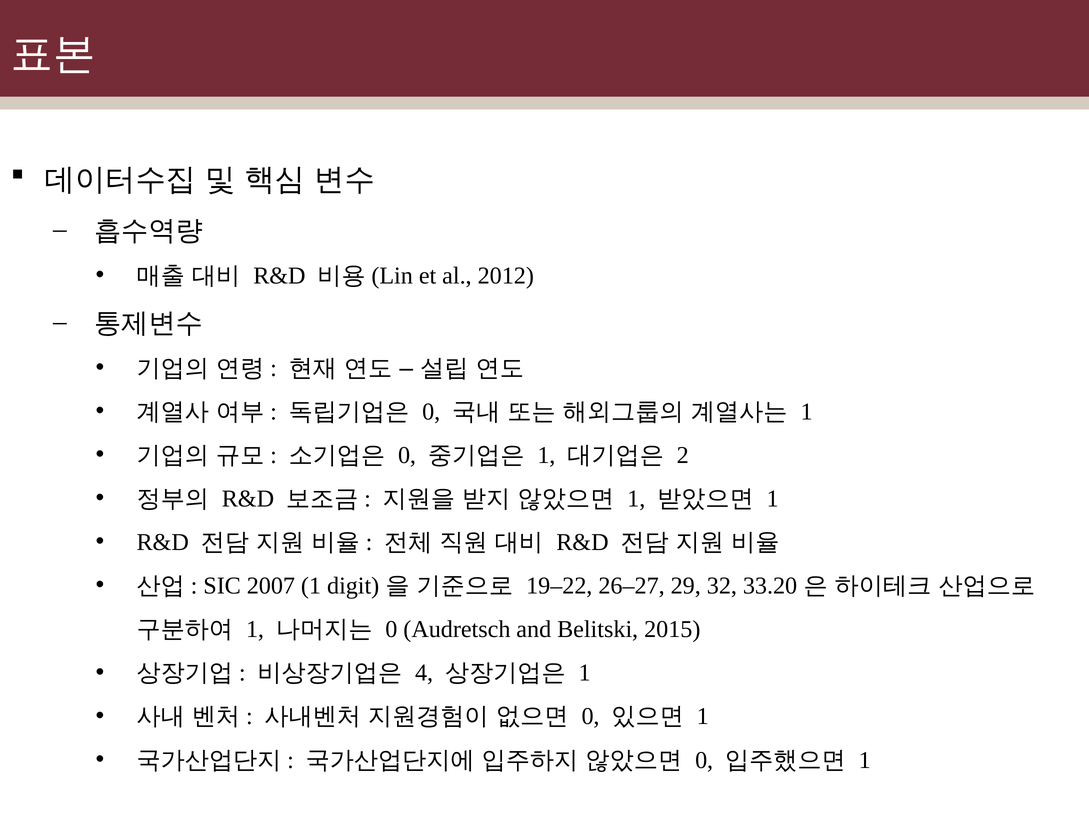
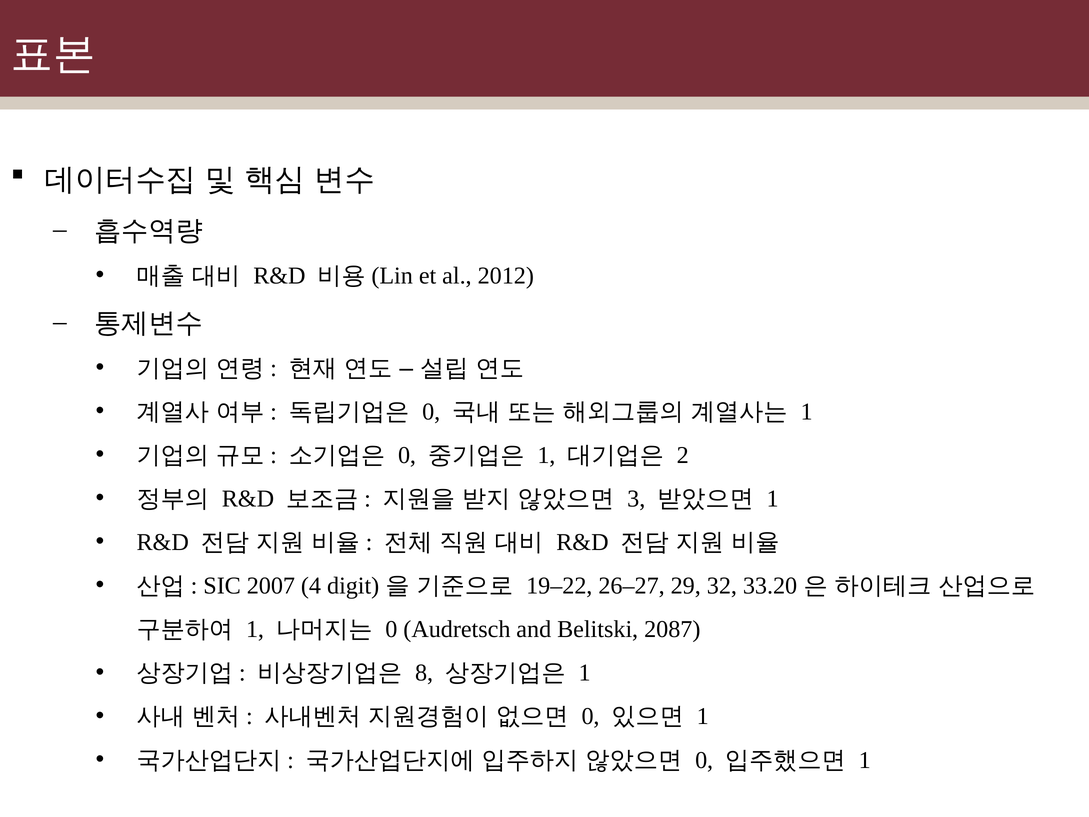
1: 1 -> 3 (636, 499)
2007 1: 1 -> 4 (311, 586)
2015: 2015 -> 2087 (672, 629)
4: 4 -> 8 (424, 673)
